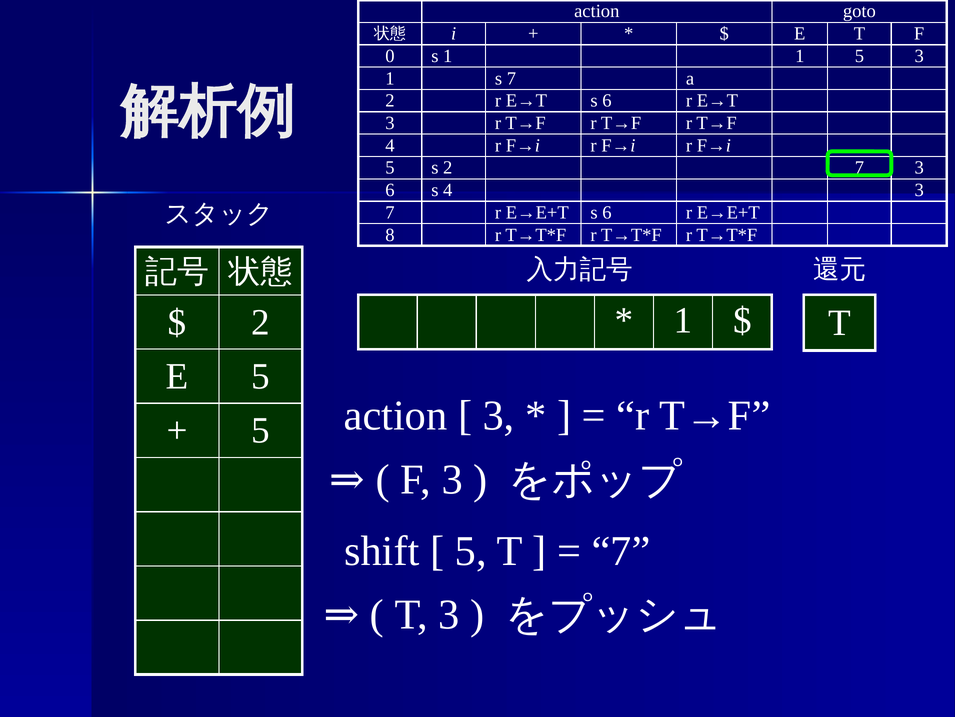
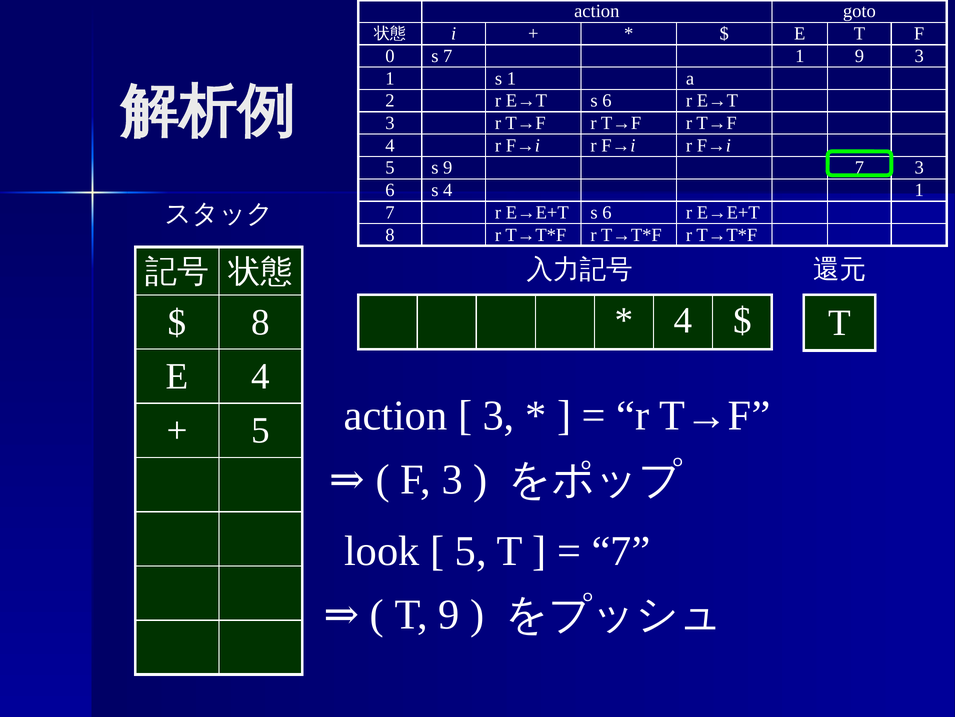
s 1: 1 -> 7 (448, 56)
1 5: 5 -> 9 (859, 56)
s 7: 7 -> 1 (511, 78)
s 2: 2 -> 9 (448, 168)
4 3: 3 -> 1 (919, 190)
1: 1 -> 4 (683, 320)
2: 2 -> 8 (261, 322)
E 5: 5 -> 4 (261, 376)
shift: shift -> look (382, 551)
T 3: 3 -> 9 (449, 614)
